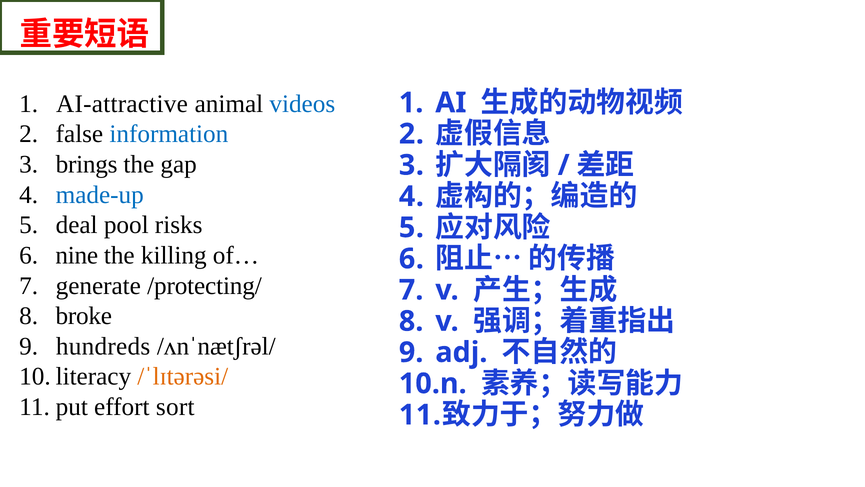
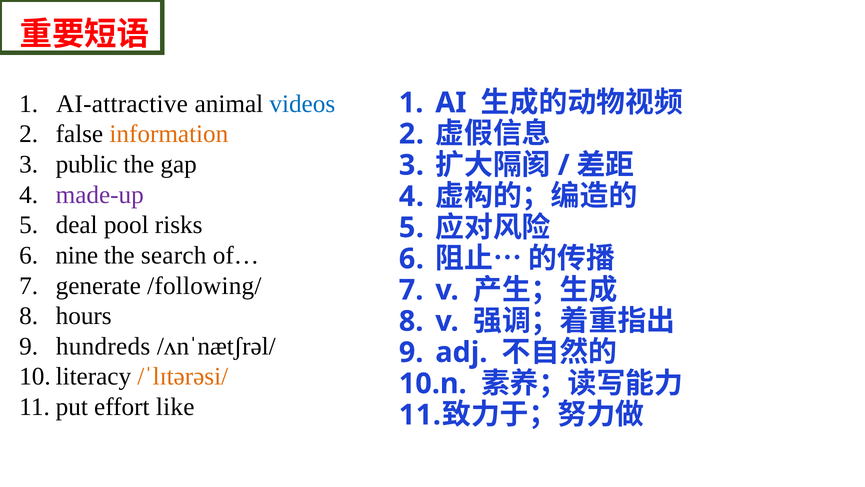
information colour: blue -> orange (169, 134)
brings: brings -> public (87, 164)
made-up colour: blue -> purple (100, 195)
killing: killing -> search (174, 255)
/protecting/: /protecting/ -> /following/ (204, 285)
broke: broke -> hours (84, 316)
sort: sort -> like (175, 407)
